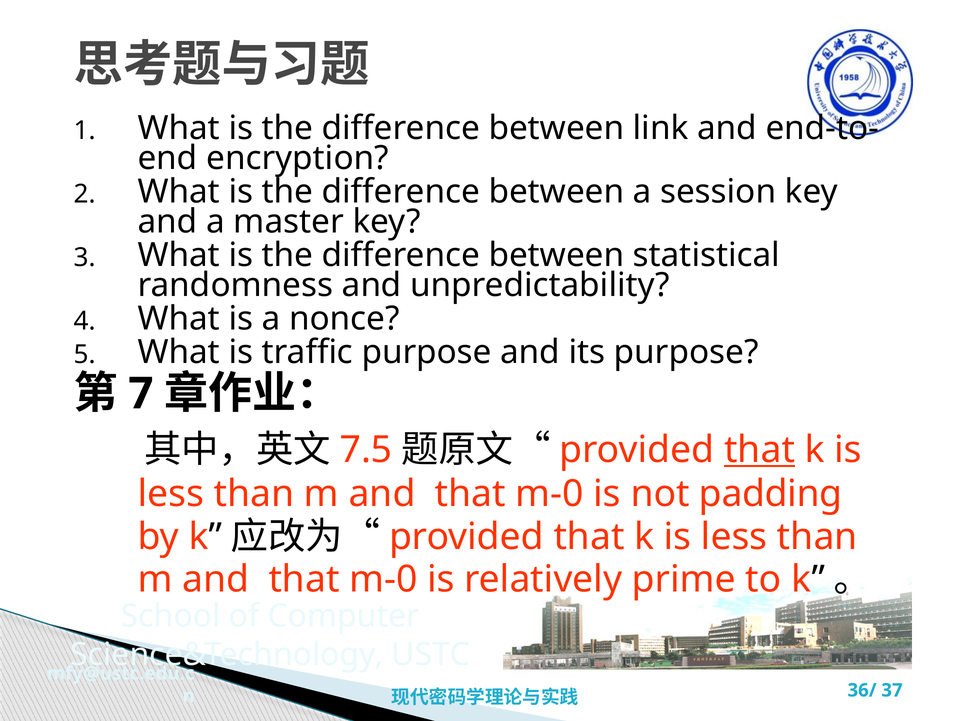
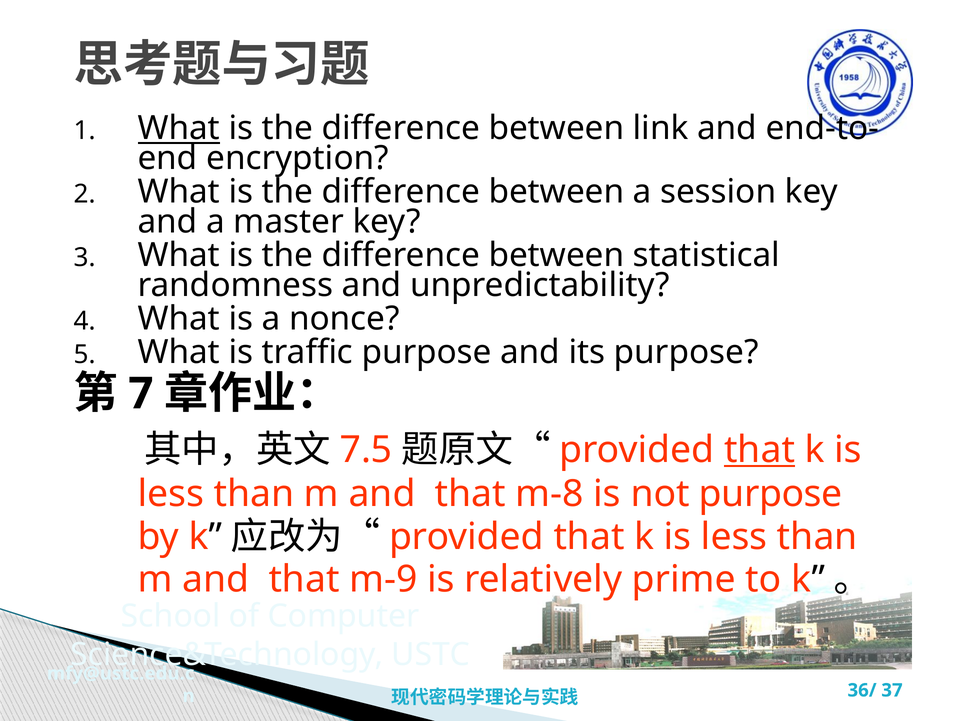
What underline: none -> present (179, 128)
m-0: m-0 -> m-8 (550, 494)
not padding: padding -> purpose (771, 494)
m-0: m-0 -> m-9 (383, 579)
